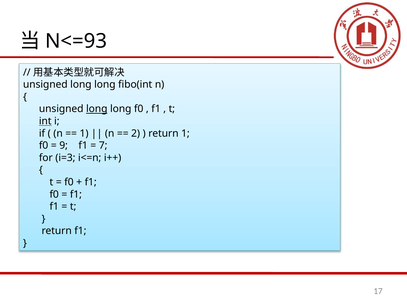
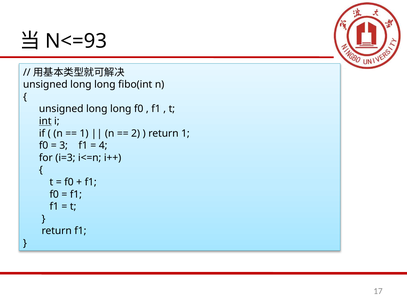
long underline: present -> none (97, 109)
9: 9 -> 3 (64, 146)
7: 7 -> 4 (103, 146)
